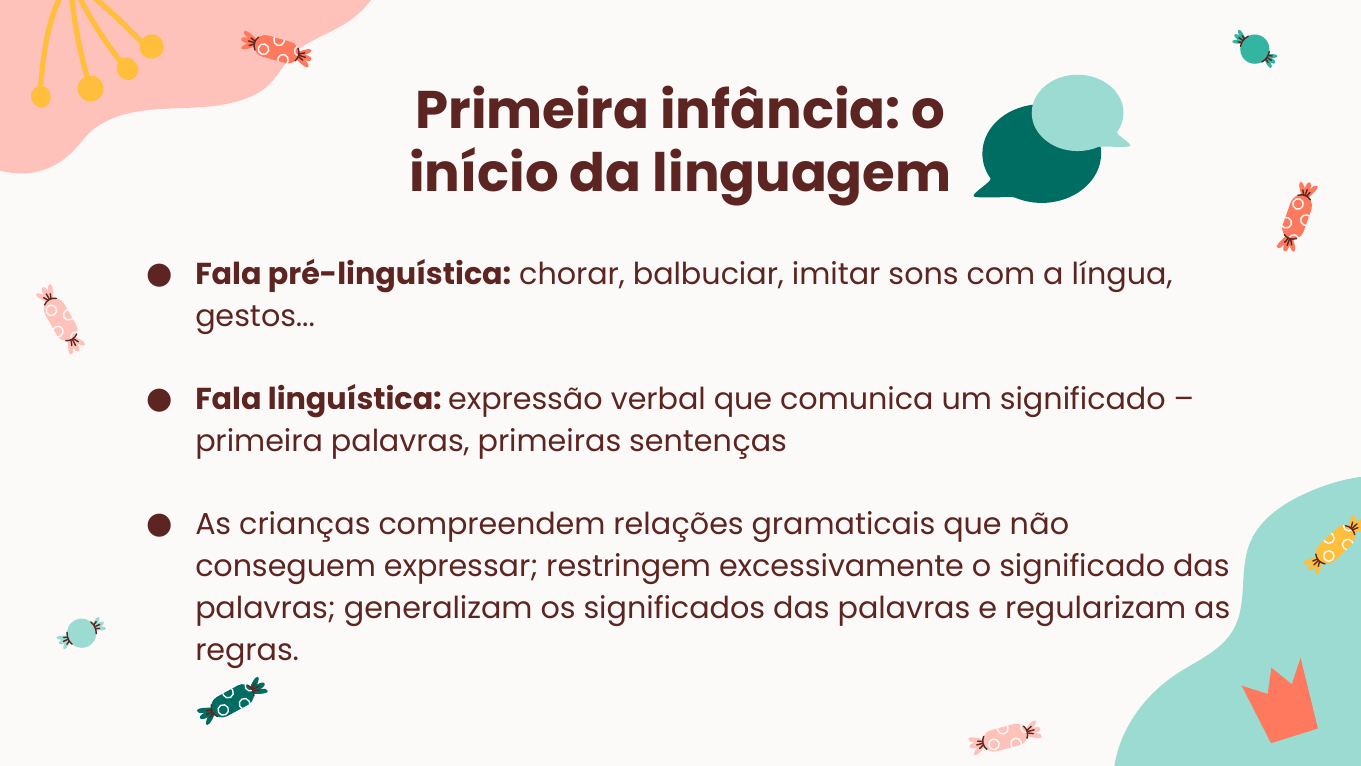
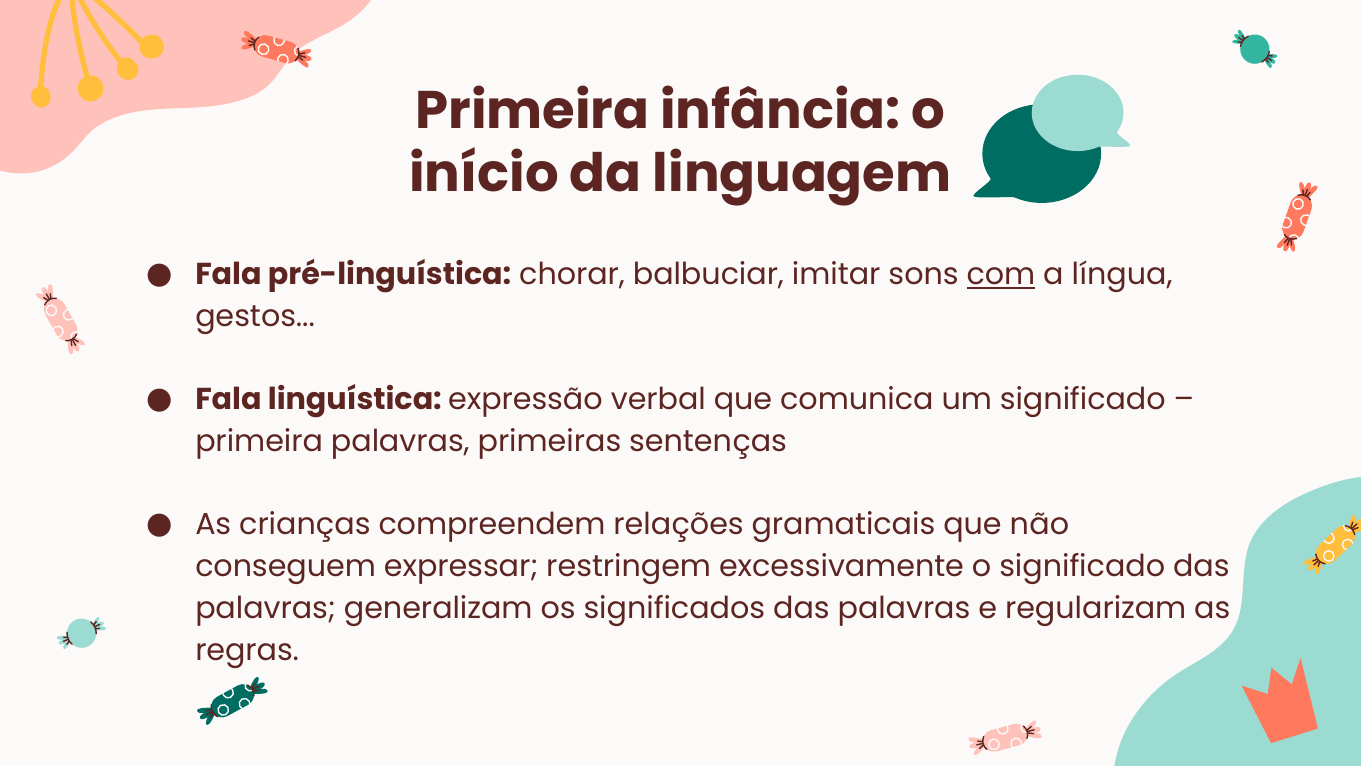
com underline: none -> present (1001, 275)
